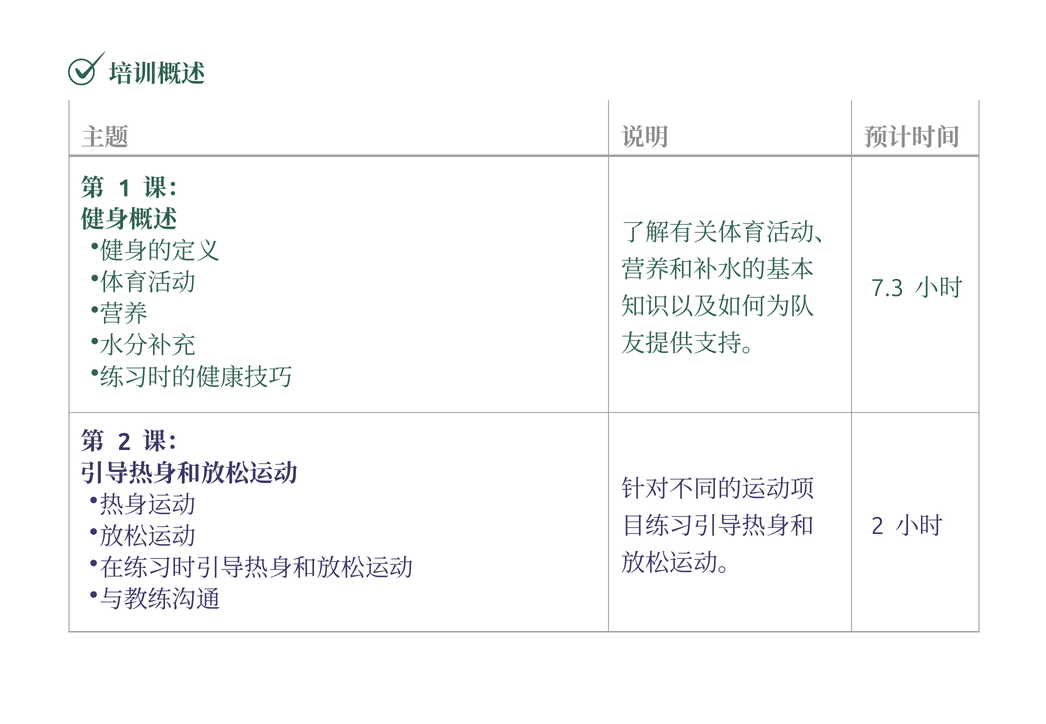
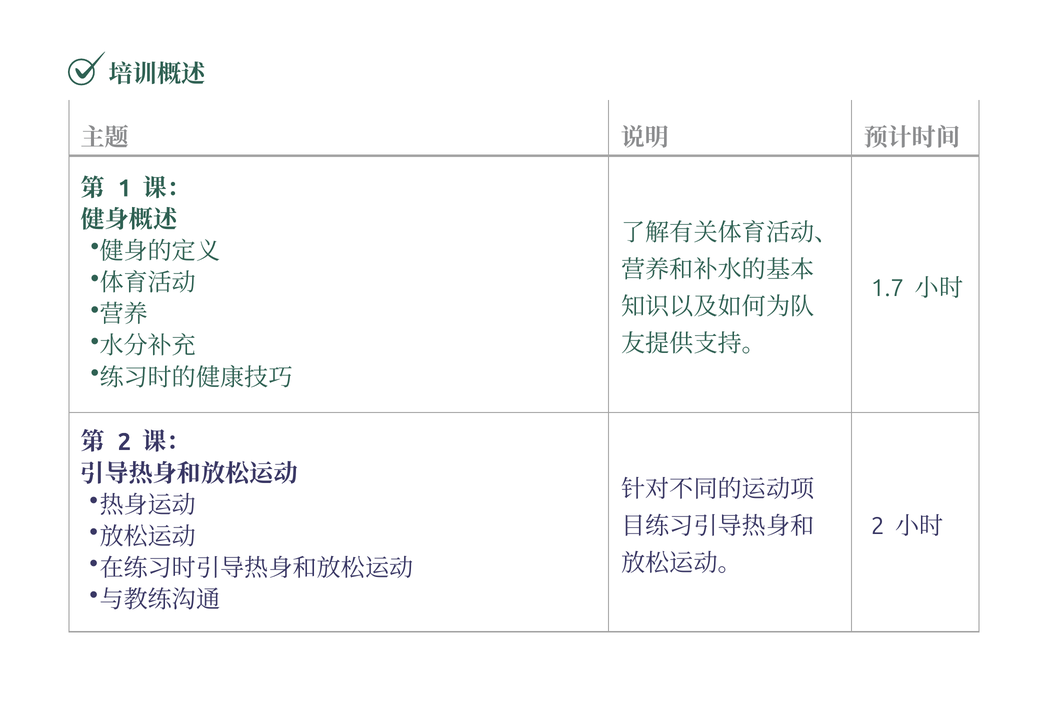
7.3: 7.3 -> 1.7 (888, 288)
